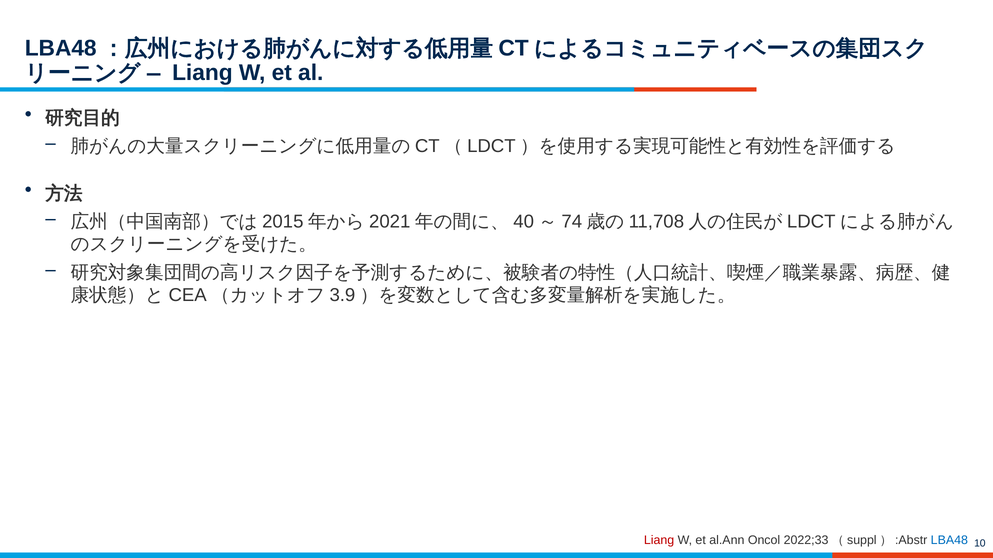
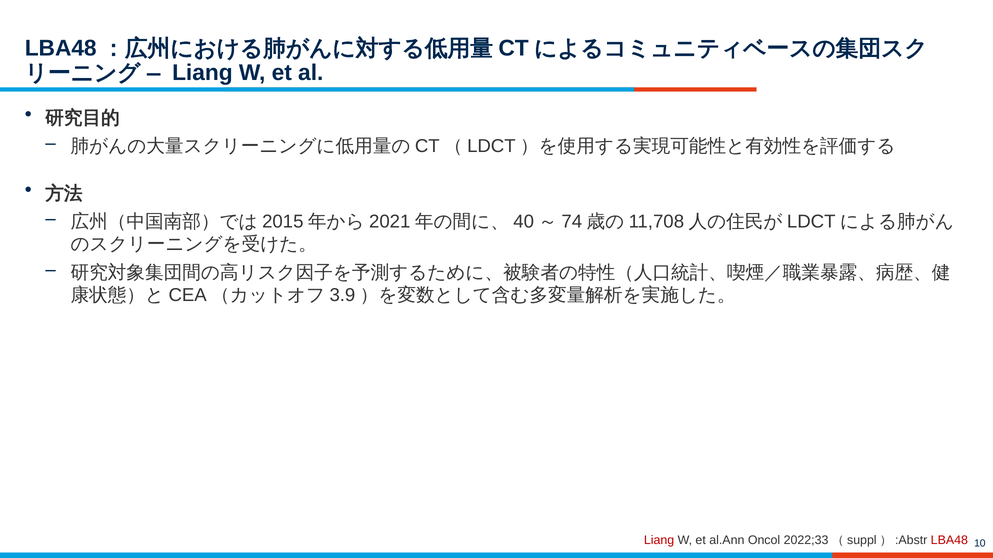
LBA48 colour: blue -> red (949, 541)
